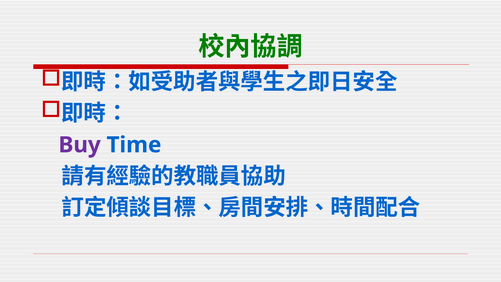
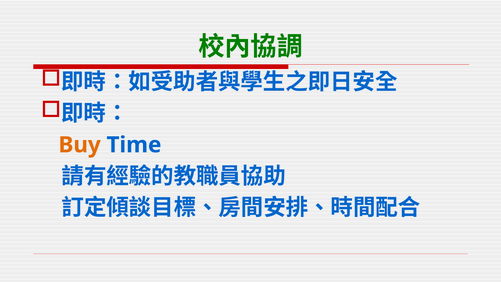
Buy colour: purple -> orange (80, 145)
